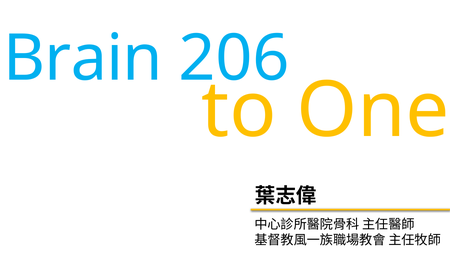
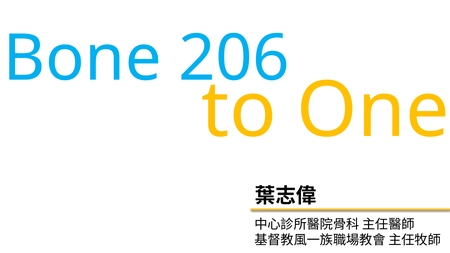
Brain: Brain -> Bone (82, 59)
